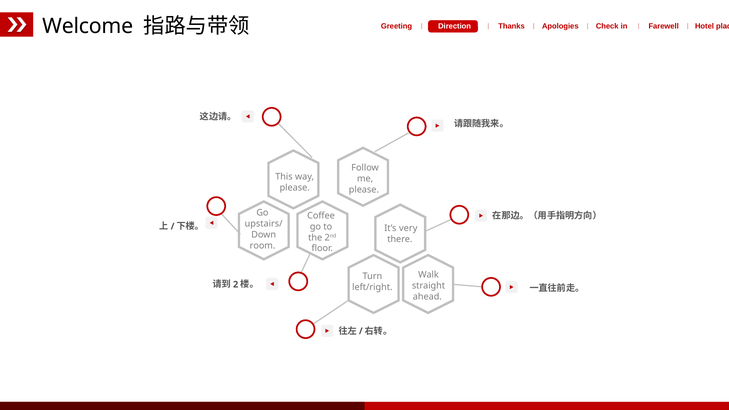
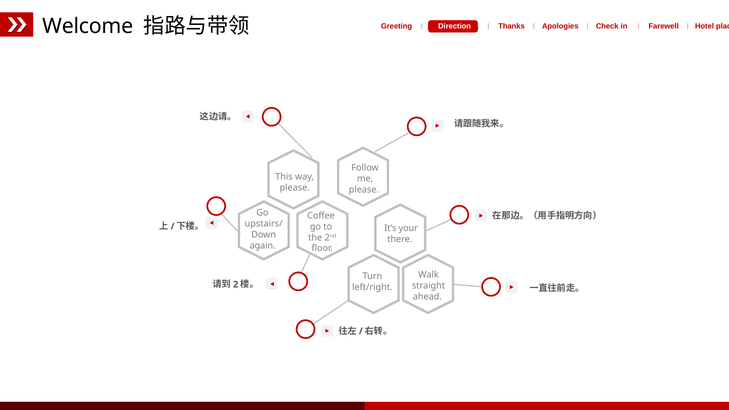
very: very -> your (408, 228)
room: room -> again (263, 246)
